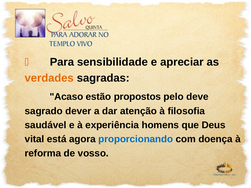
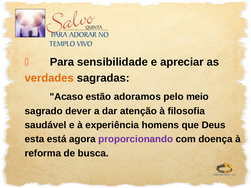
propostos: propostos -> adoramos (137, 97)
deve: deve -> meio (197, 97)
vital: vital -> esta (35, 139)
proporcionando colour: blue -> purple (136, 139)
vosso: vosso -> busca (93, 153)
